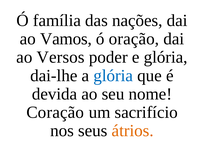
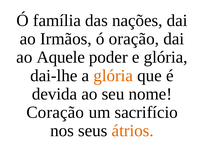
Vamos: Vamos -> Irmãos (66, 39)
Versos: Versos -> Aquele (61, 57)
glória colour: blue -> orange (113, 76)
